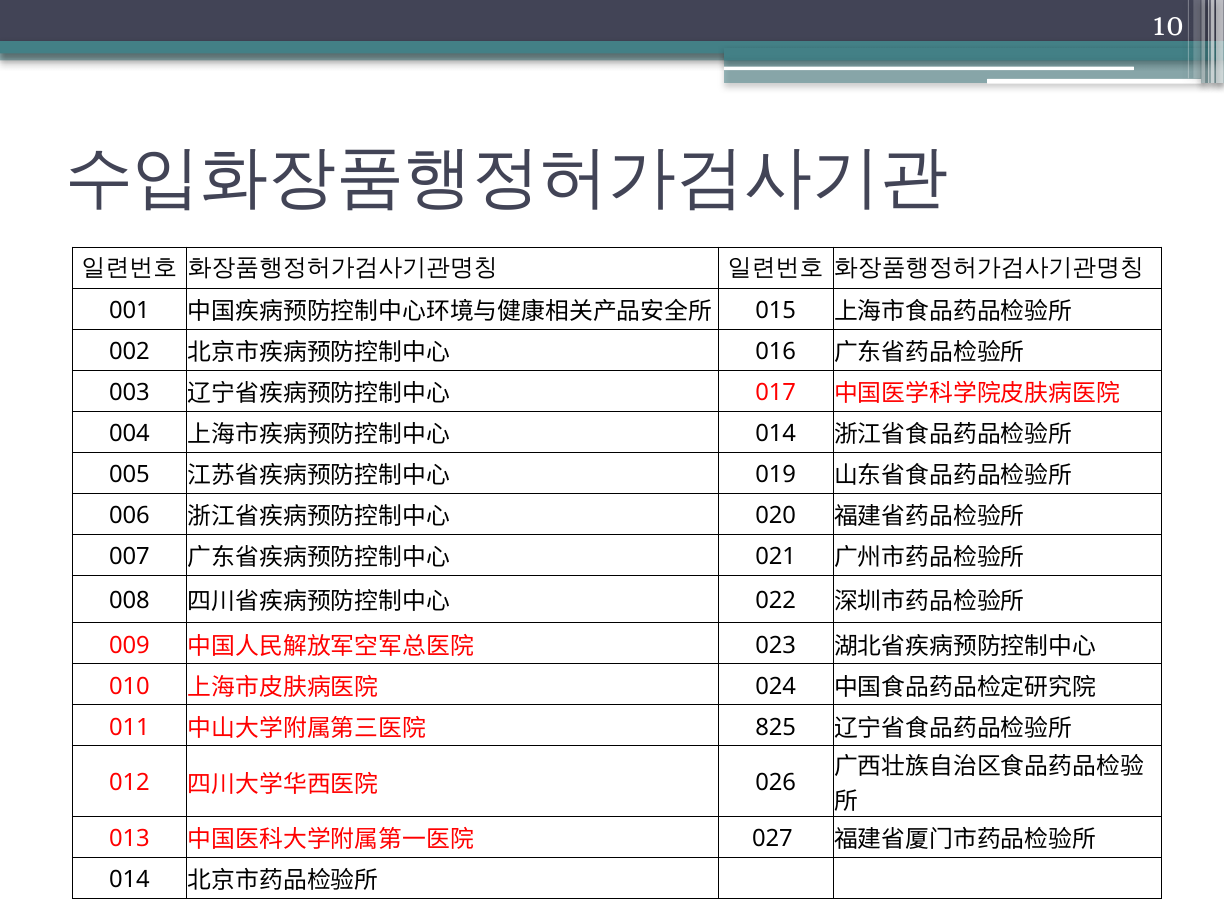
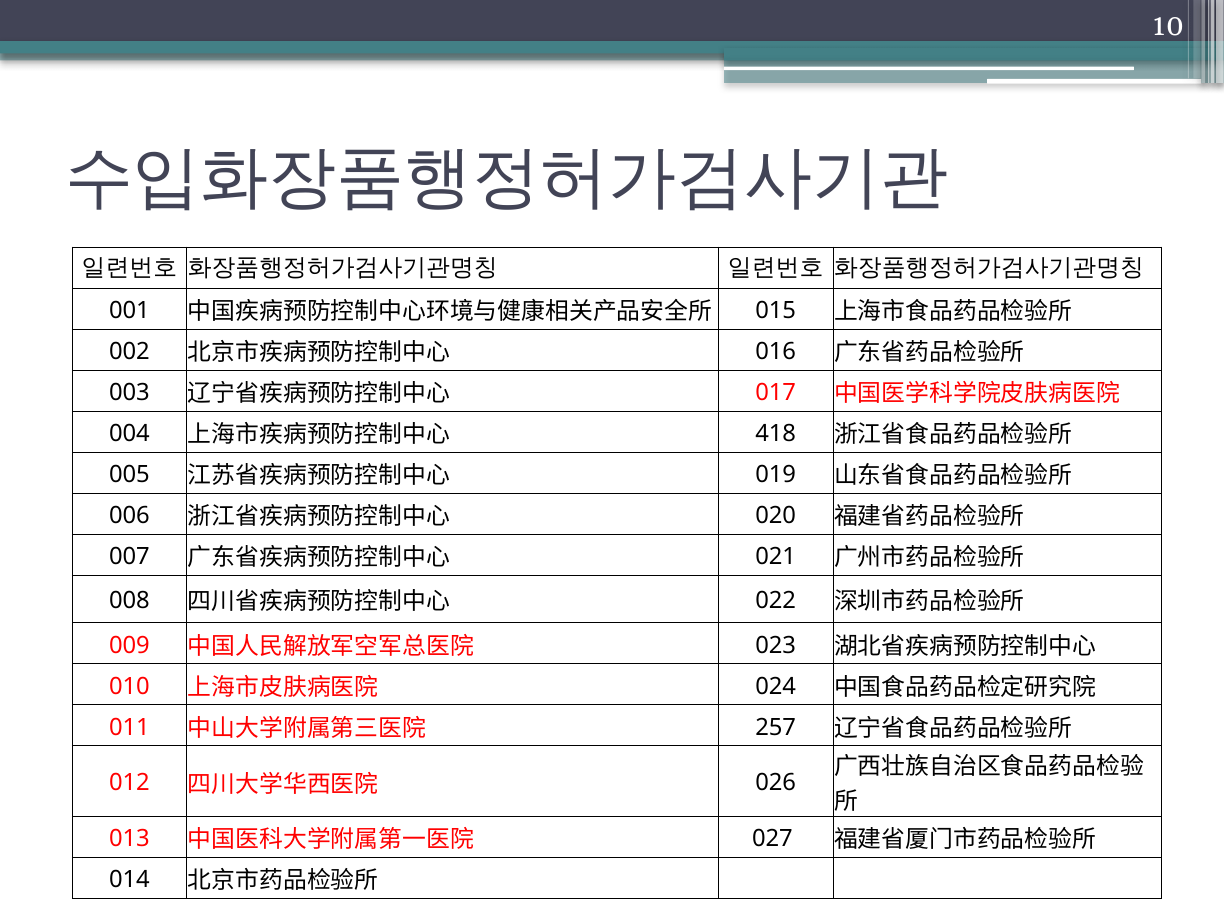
014: 014 -> 418 (776, 434)
825: 825 -> 257 (776, 727)
